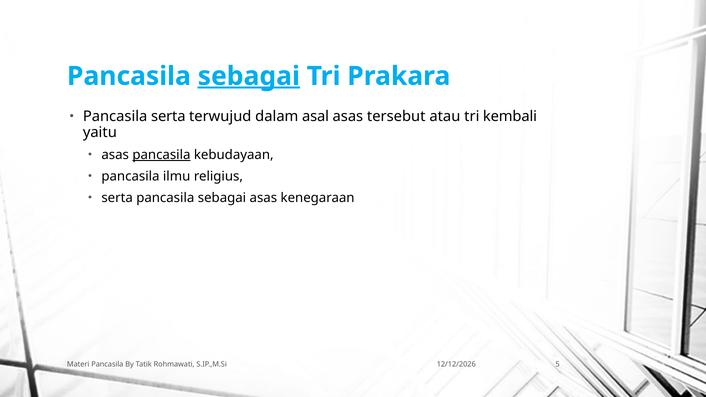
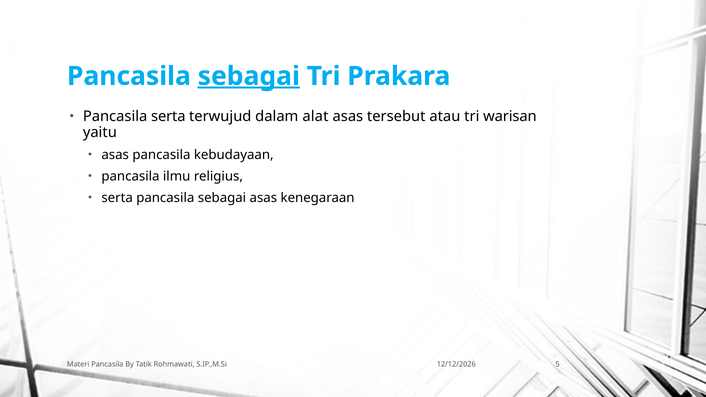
asal: asal -> alat (315, 116)
kembali: kembali -> warisan (510, 116)
pancasila underline: present -> none (161, 155)
